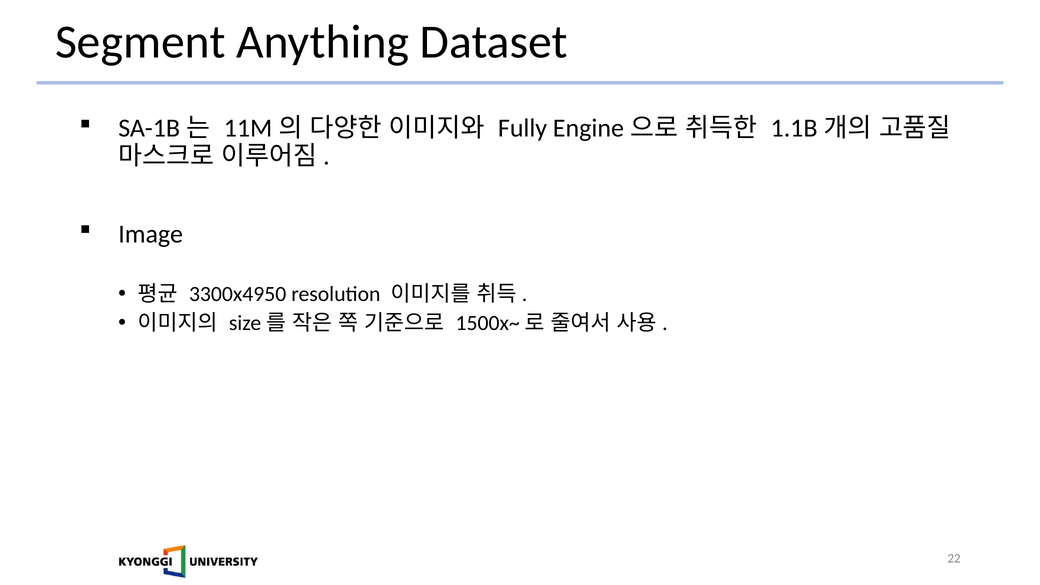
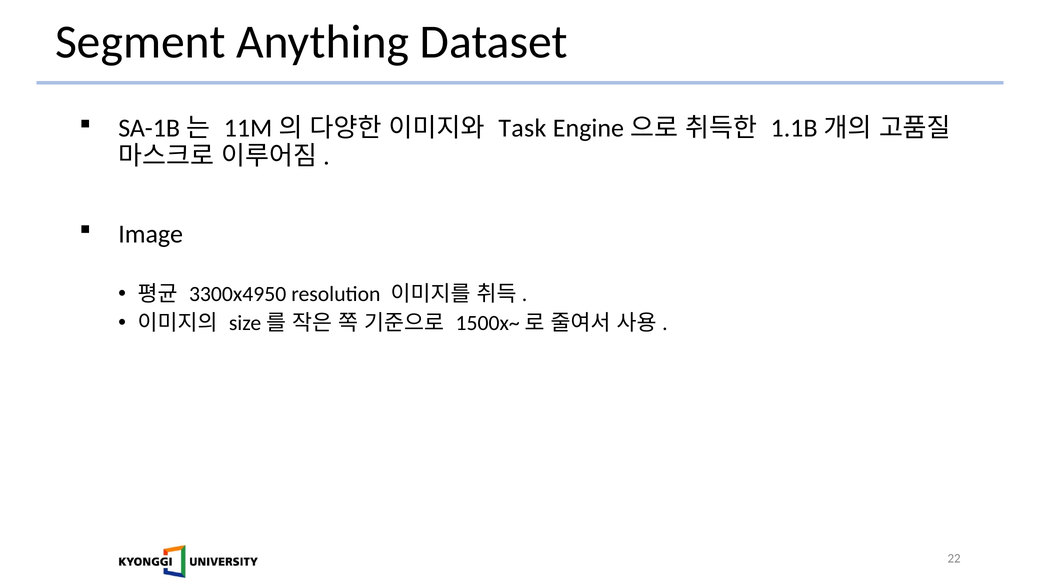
Fully: Fully -> Task (522, 128)
